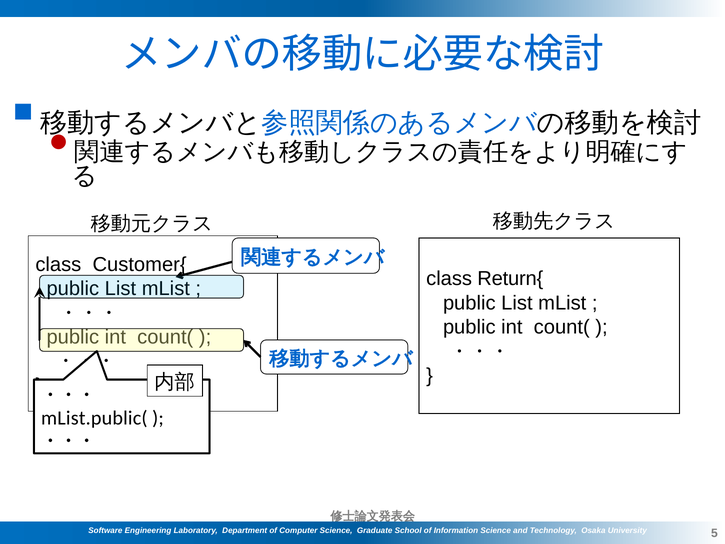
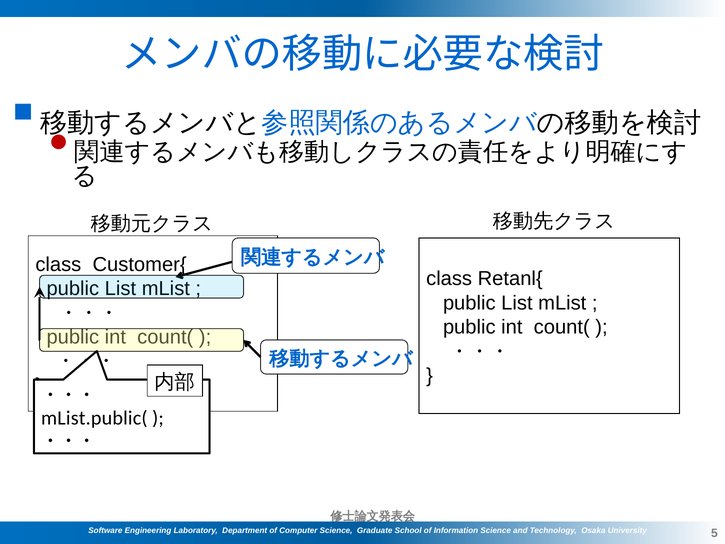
Return{: Return{ -> Retanl{ (510, 279)
